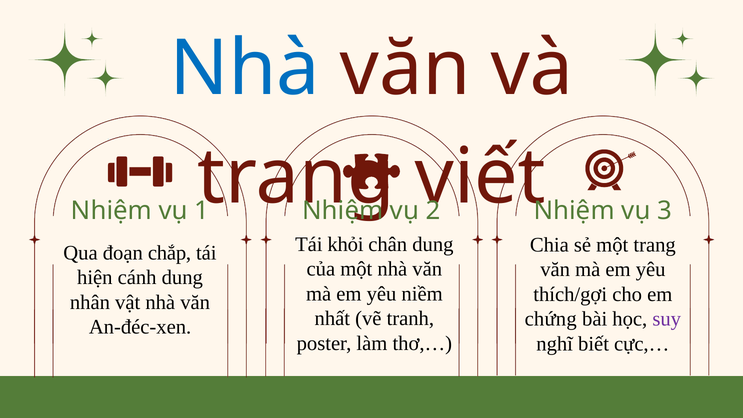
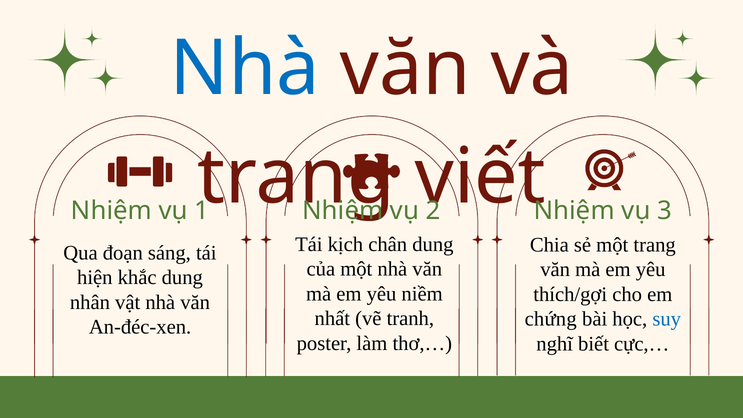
khỏi: khỏi -> kịch (345, 244)
chắp: chắp -> sáng (169, 253)
cánh: cánh -> khắc (137, 278)
suy colour: purple -> blue (667, 319)
